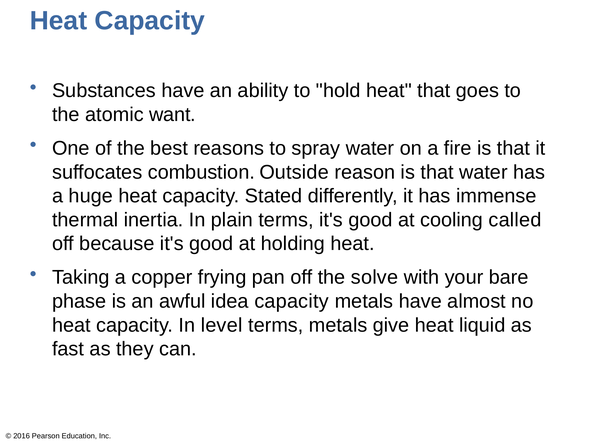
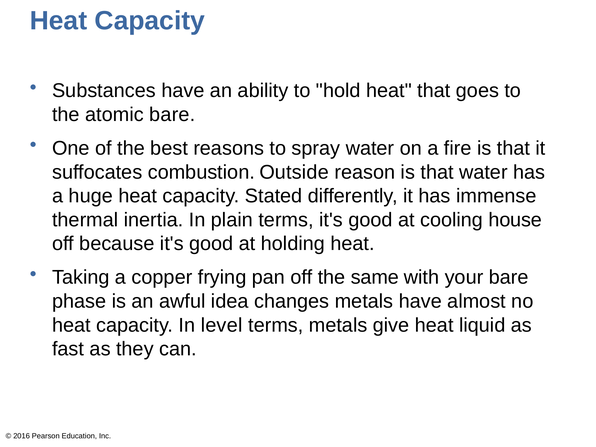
atomic want: want -> bare (172, 115)
called: called -> house (515, 220)
solve: solve -> same (375, 277)
idea capacity: capacity -> changes (292, 301)
